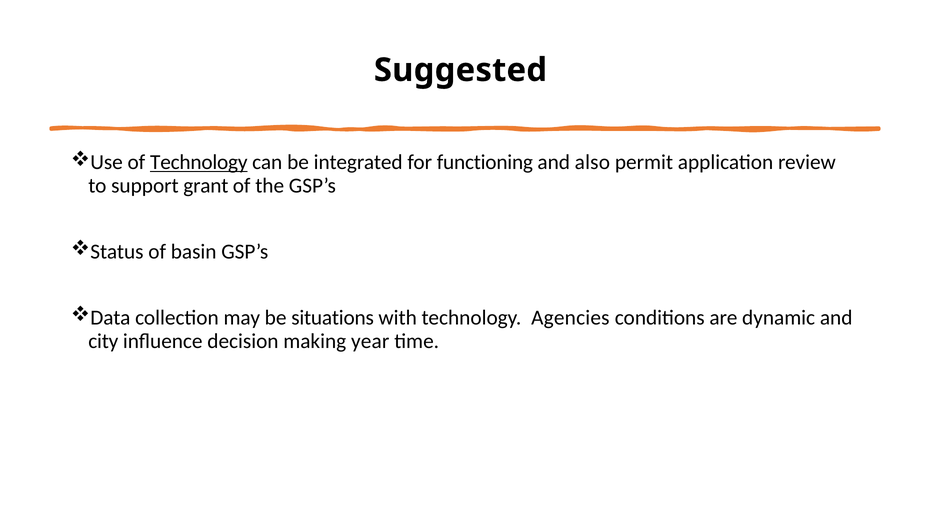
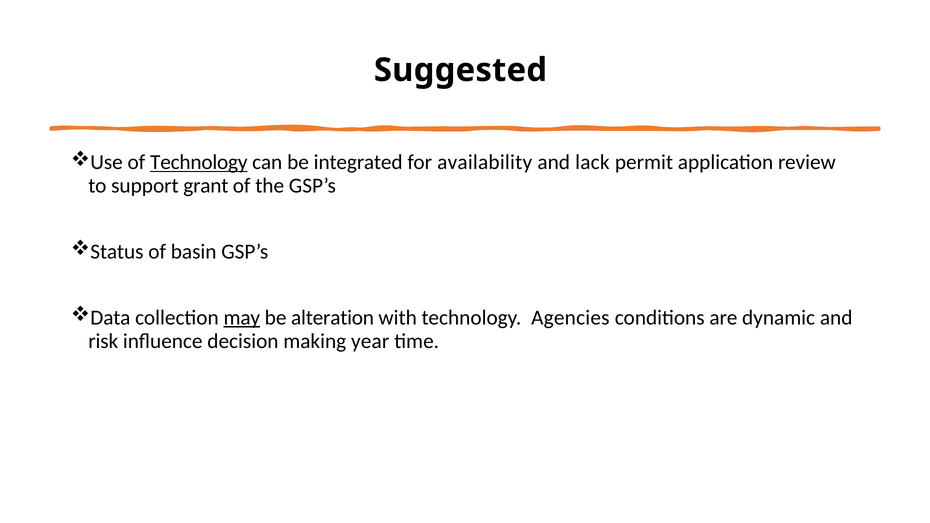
functioning: functioning -> availability (485, 162)
also: also -> lack (592, 162)
may underline: none -> present (242, 318)
situations: situations -> alteration (333, 318)
city: city -> risk (103, 341)
